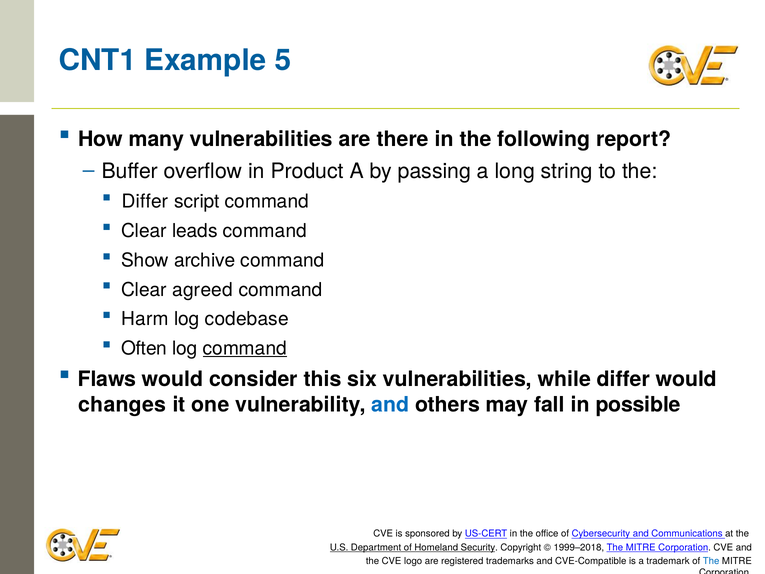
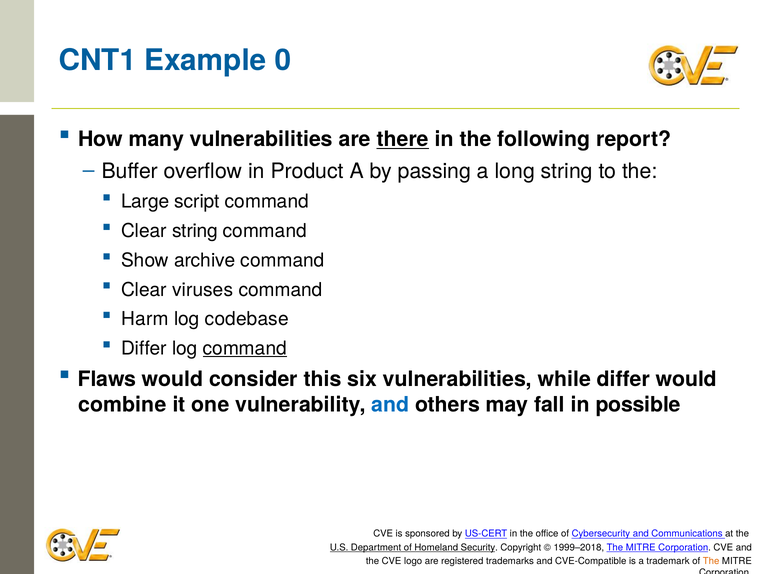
5: 5 -> 0 (283, 61)
there underline: none -> present (403, 139)
Differ: Differ -> Large (145, 202)
Clear leads: leads -> string (195, 231)
agreed: agreed -> viruses (203, 290)
Often: Often -> Differ (144, 348)
changes: changes -> combine (122, 405)
The colour: blue -> orange (711, 561)
